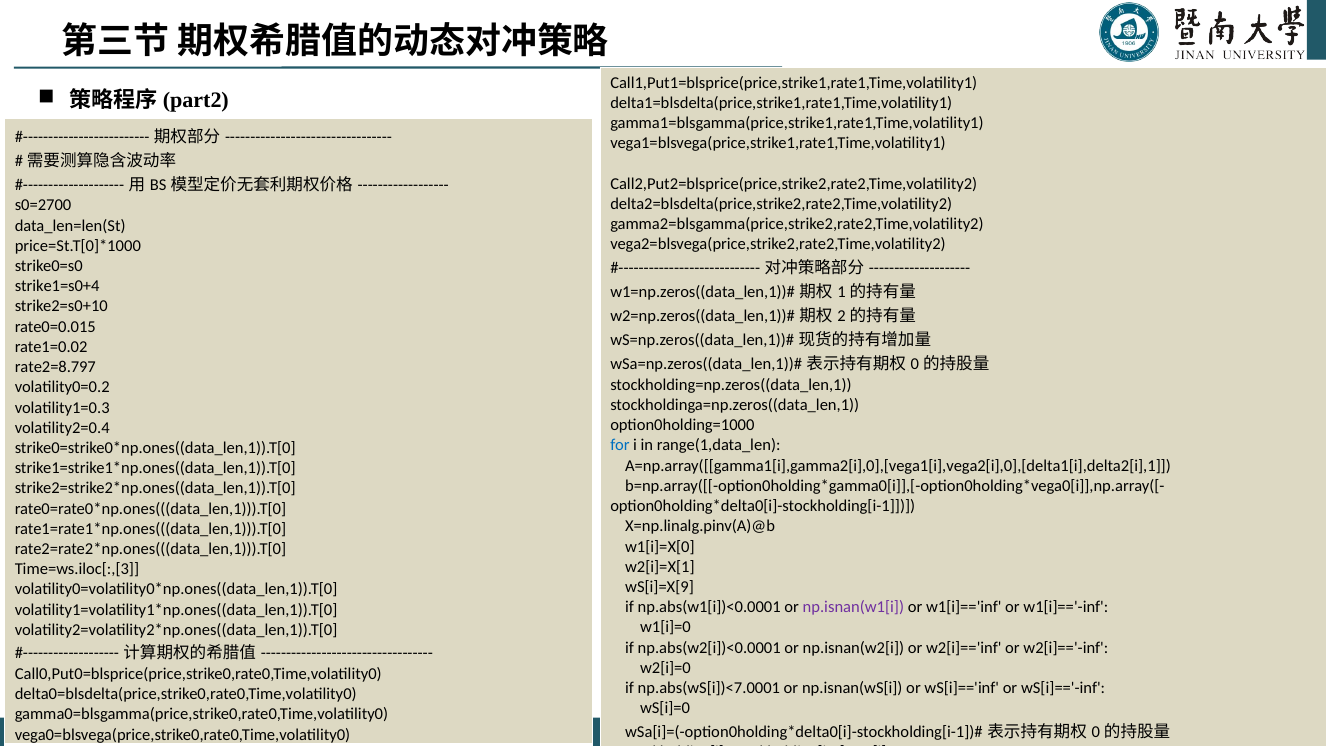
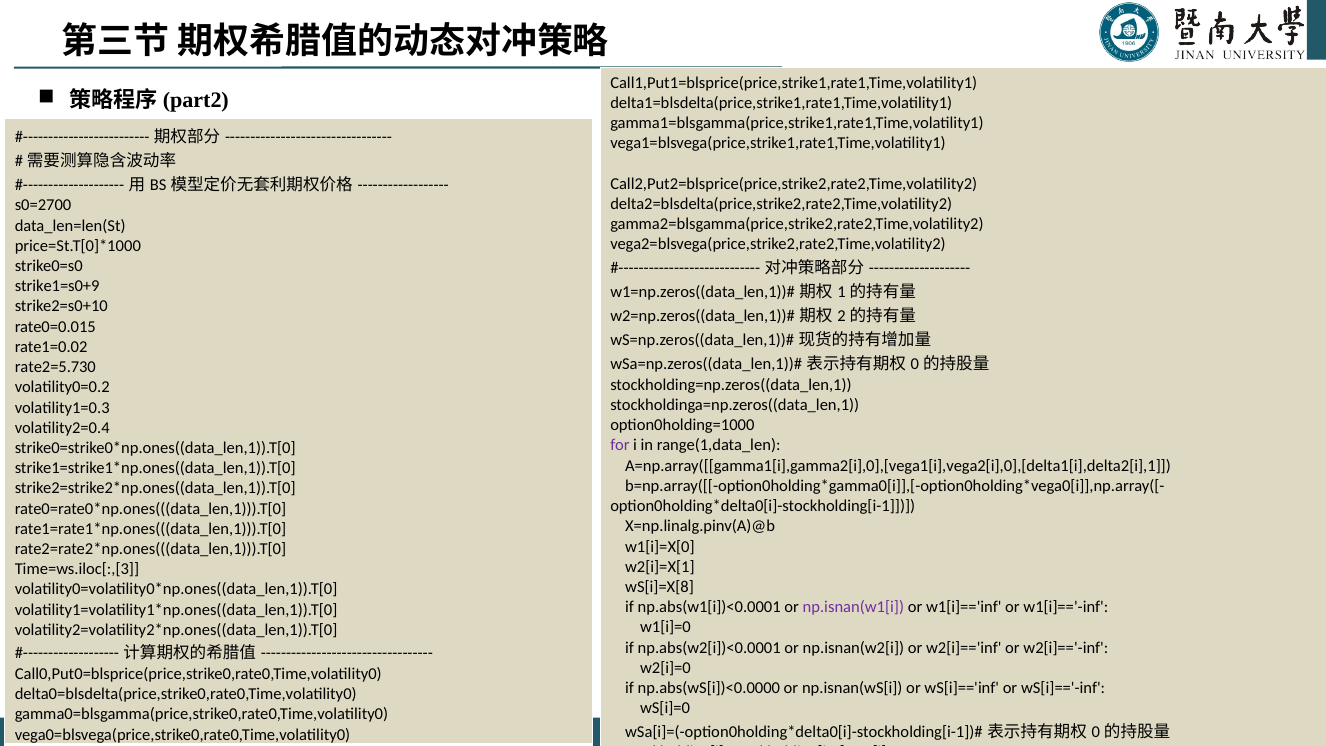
strike1=s0+4: strike1=s0+4 -> strike1=s0+9 (57, 286)
rate2=8.797: rate2=8.797 -> rate2=5.730 (55, 367)
for colour: blue -> purple (620, 446)
wS[i]=X[9: wS[i]=X[9 -> wS[i]=X[8 (660, 587)
np.abs(wS[i])<7.0001: np.abs(wS[i])<7.0001 -> np.abs(wS[i])<0.0000 (709, 688)
